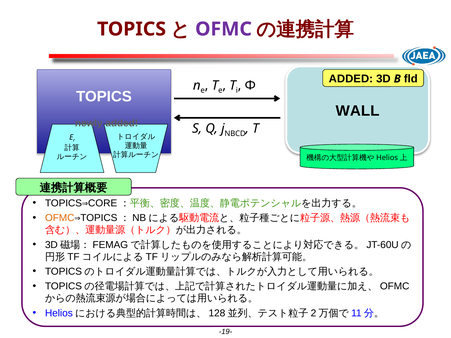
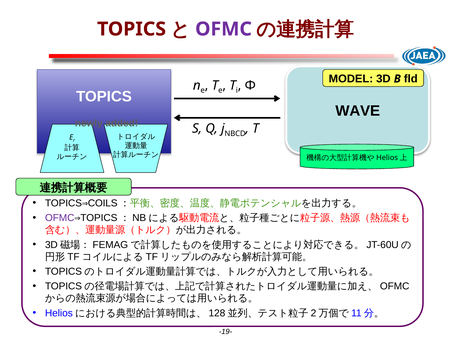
ADDED: ADDED -> MODEL (351, 79)
WALL: WALL -> WAVE (358, 111)
CORE: CORE -> COILS (103, 203)
OFMC colour: orange -> purple (60, 218)
